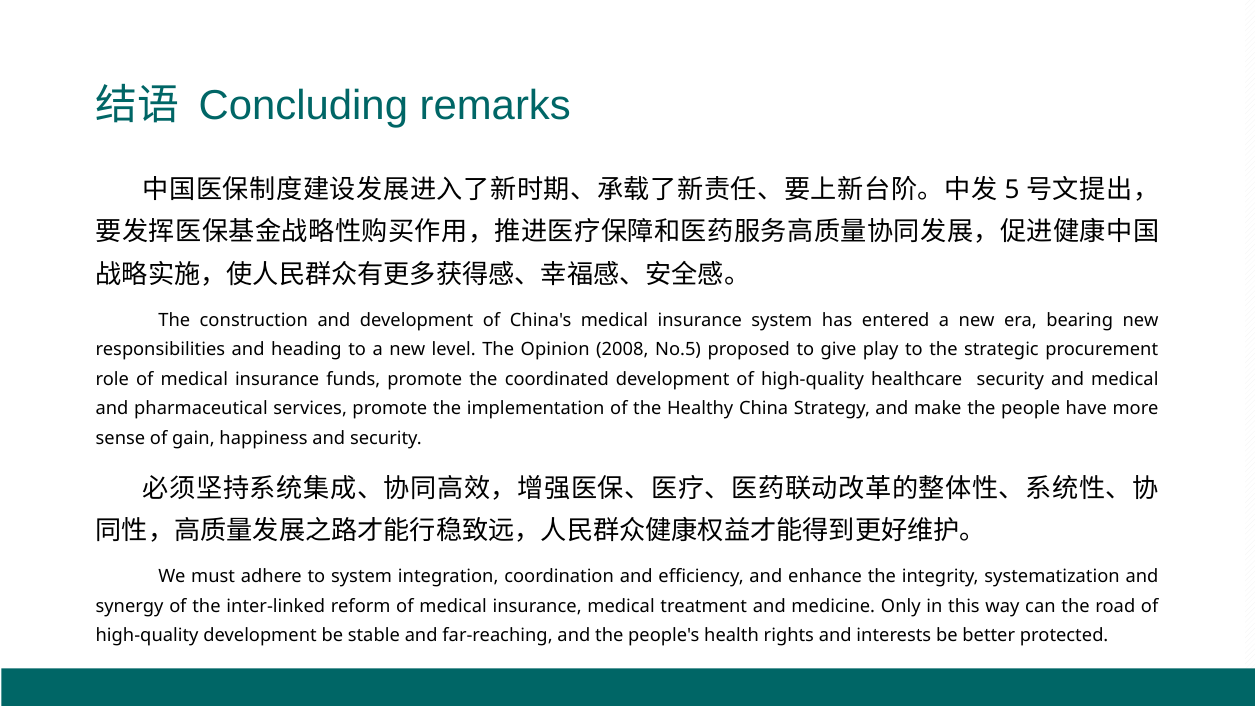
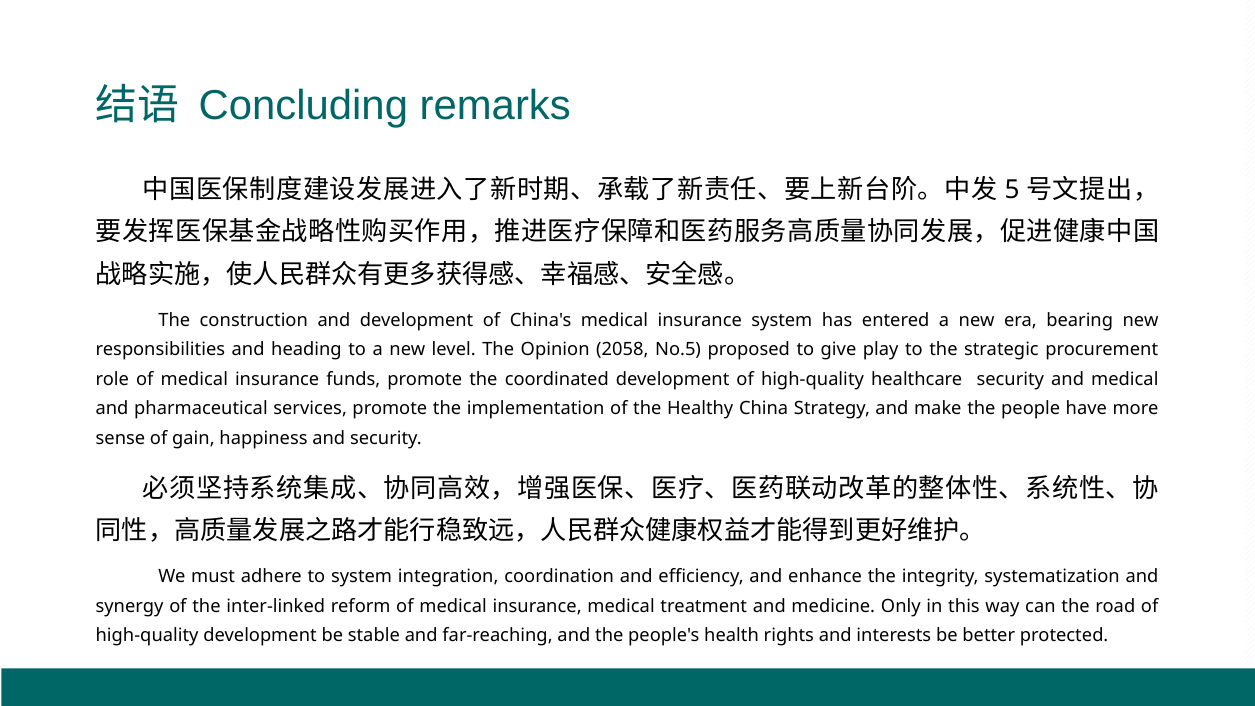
2008: 2008 -> 2058 (622, 350)
